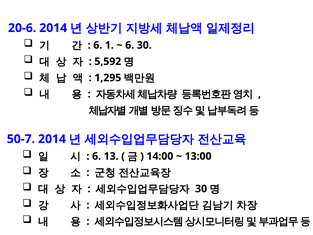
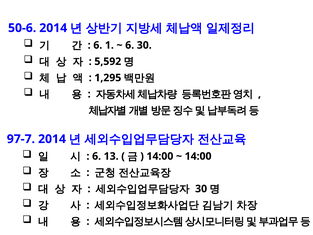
20-6: 20-6 -> 50-6 (22, 28)
50-7: 50-7 -> 97-7 (21, 139)
13:00: 13:00 -> 14:00 (198, 156)
